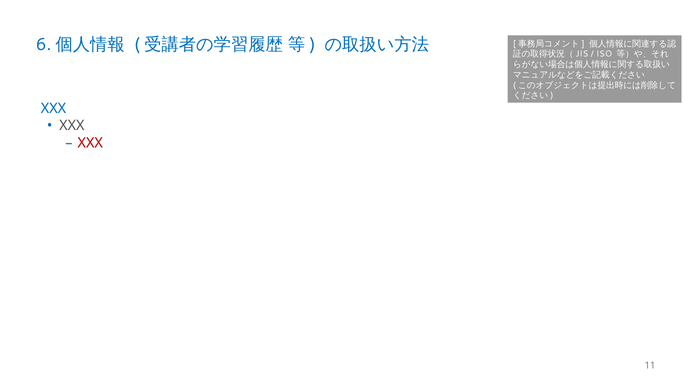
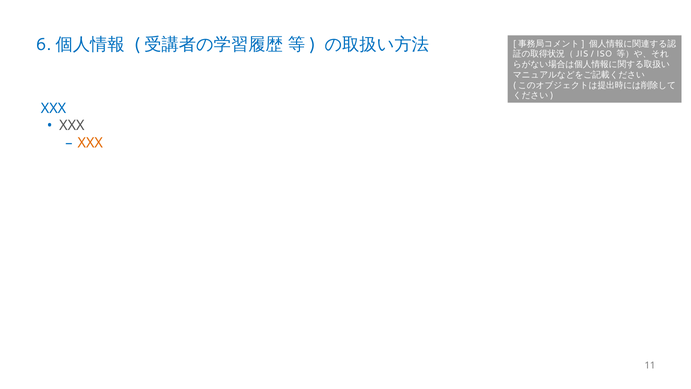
XXX colour: red -> orange (90, 143)
